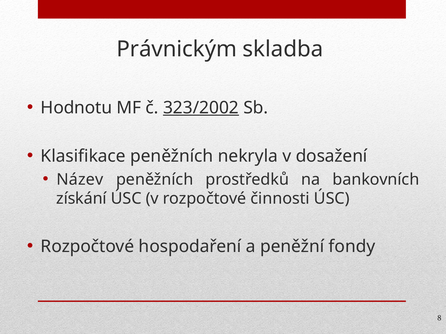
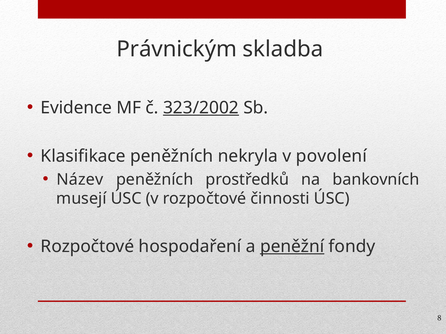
Hodnotu: Hodnotu -> Evidence (76, 108)
dosažení: dosažení -> povolení (331, 156)
získání: získání -> musejí (81, 199)
peněžní underline: none -> present (292, 247)
